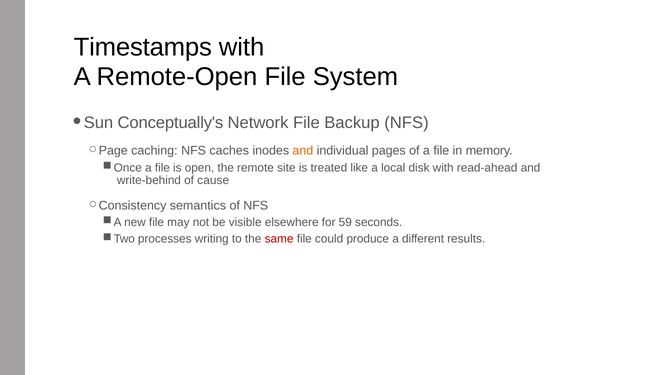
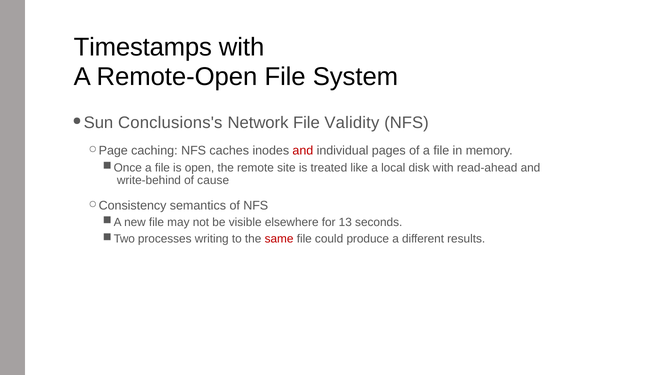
Conceptually's: Conceptually's -> Conclusions's (170, 123)
Backup: Backup -> Validity (352, 123)
and colour: orange -> red (303, 151)
59: 59 -> 13 (345, 222)
